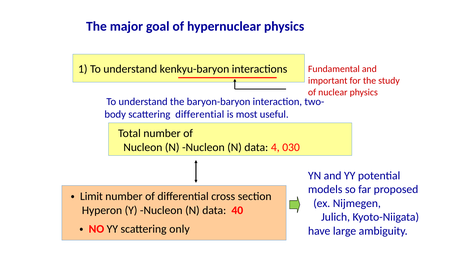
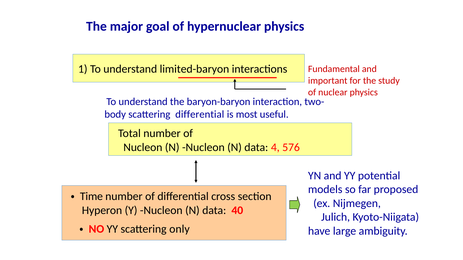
kenkyu-baryon: kenkyu-baryon -> limited-baryon (194, 69)
030: 030 -> 576 (291, 147)
Limit: Limit -> Time (91, 197)
